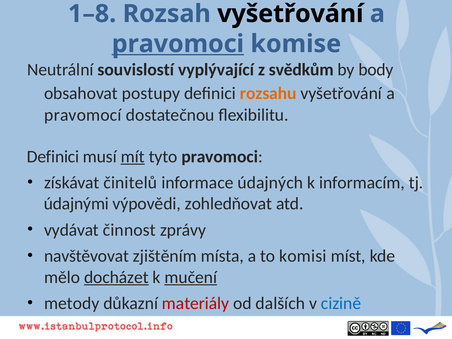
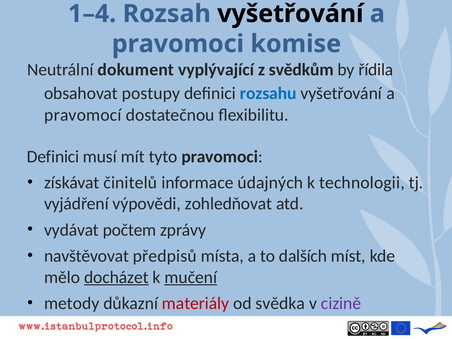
1–8: 1–8 -> 1–4 (92, 14)
pravomoci underline: present -> none (178, 44)
souvislostí: souvislostí -> dokument (136, 70)
body: body -> řídila (376, 70)
rozsahu colour: orange -> blue (268, 93)
mít underline: present -> none (133, 157)
informacím: informacím -> technologii (362, 183)
údajnými: údajnými -> vyjádření (76, 204)
činnost: činnost -> počtem (130, 230)
zjištěním: zjištěním -> předpisů (165, 256)
komisi: komisi -> dalších (303, 256)
dalších: dalších -> svědka (280, 303)
cizině colour: blue -> purple (341, 303)
